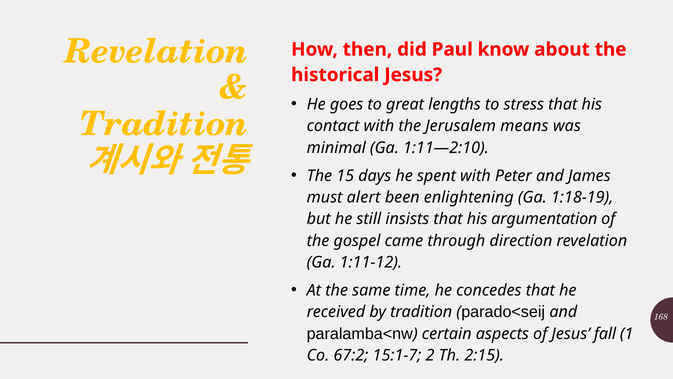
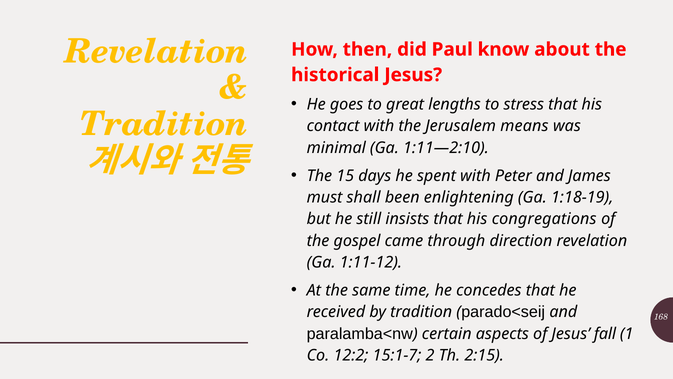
alert: alert -> shall (364, 197)
argumentation: argumentation -> congregations (544, 219)
67:2: 67:2 -> 12:2 (351, 355)
